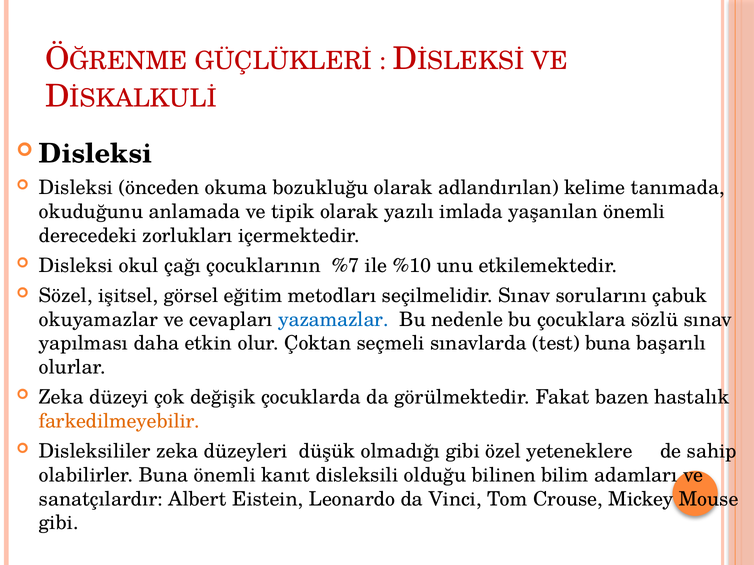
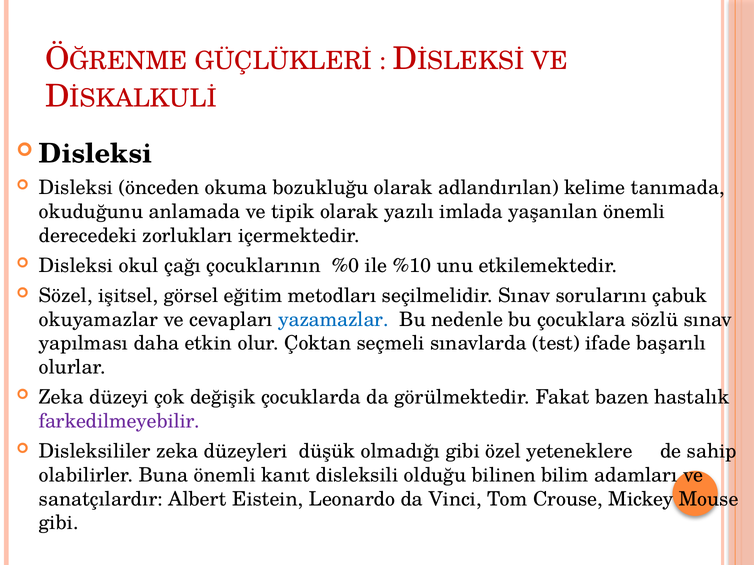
%7: %7 -> %0 (345, 266)
test buna: buna -> ifade (608, 344)
farkedilmeyebilir colour: orange -> purple (119, 422)
